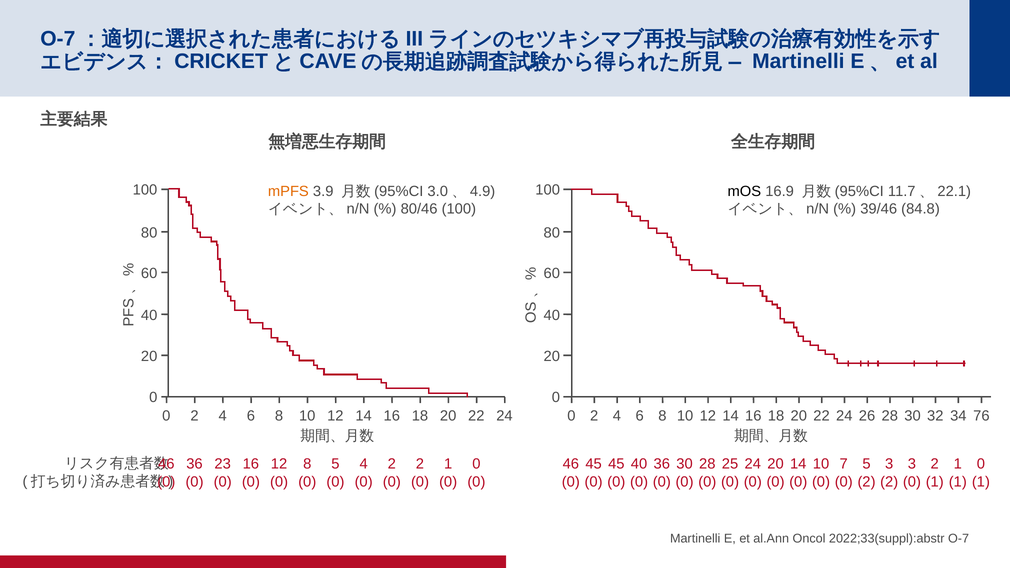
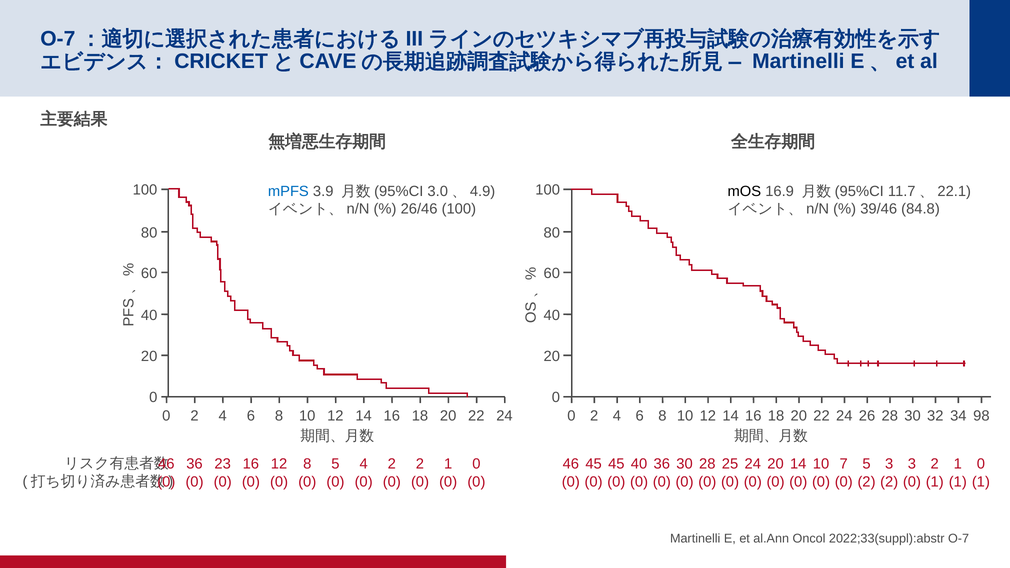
mPFS colour: orange -> blue (288, 191)
80/46: 80/46 -> 26/46 (419, 209)
76: 76 -> 98 (981, 416)
